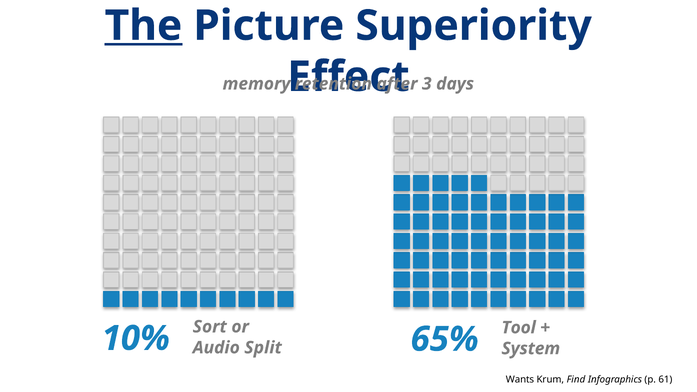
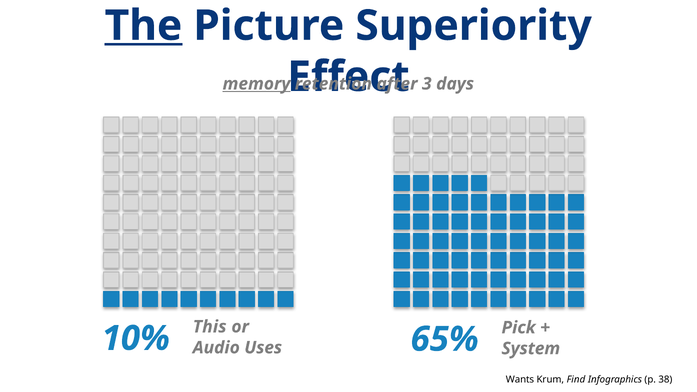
memory underline: none -> present (256, 84)
Sort: Sort -> This (210, 327)
Tool: Tool -> Pick (519, 328)
Split: Split -> Uses (263, 348)
61: 61 -> 38 (665, 380)
